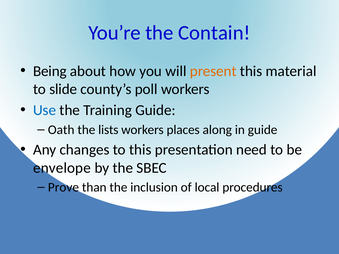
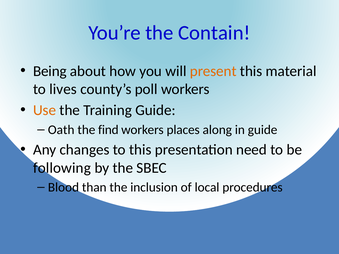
slide: slide -> lives (63, 89)
Use colour: blue -> orange (45, 110)
lists: lists -> find (108, 130)
envelope: envelope -> following (62, 168)
Prove: Prove -> Blood (63, 187)
